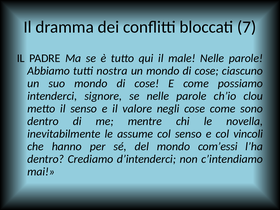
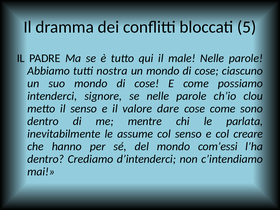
7: 7 -> 5 (247, 27)
negli: negli -> dare (168, 109)
novella: novella -> parlata (245, 121)
vincoli: vincoli -> creare (248, 134)
